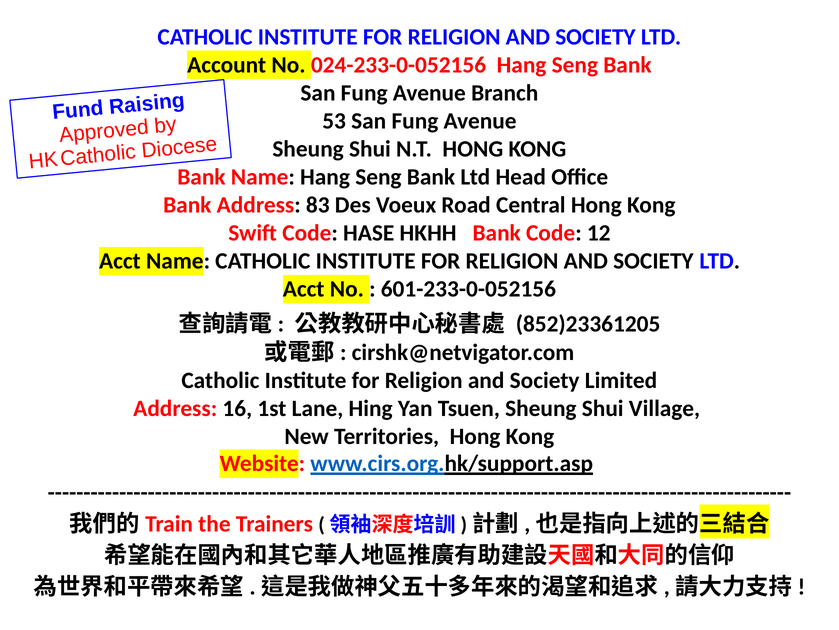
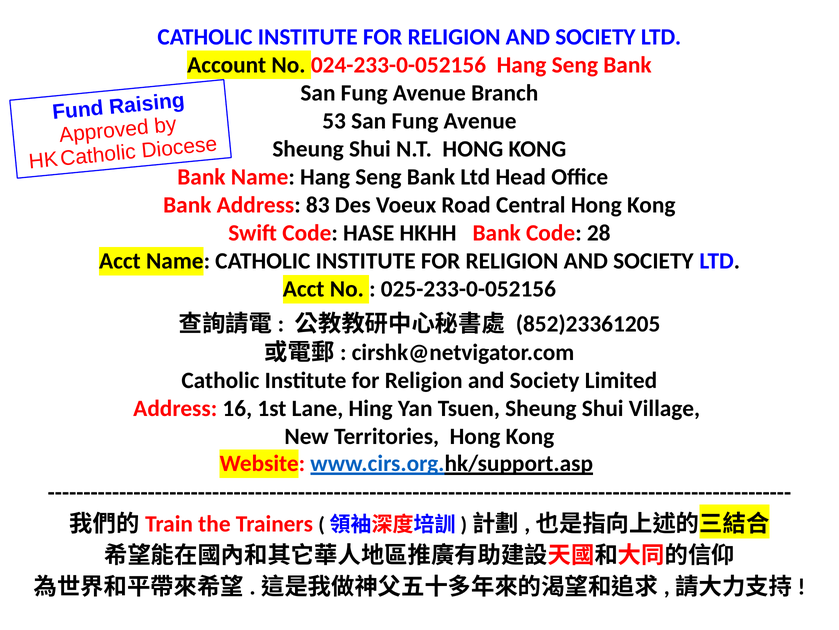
12: 12 -> 28 (599, 233)
601-233-0-052156: 601-233-0-052156 -> 025-233-0-052156 (468, 289)
